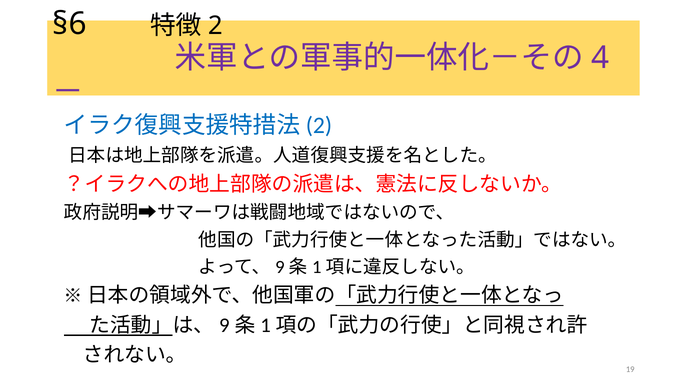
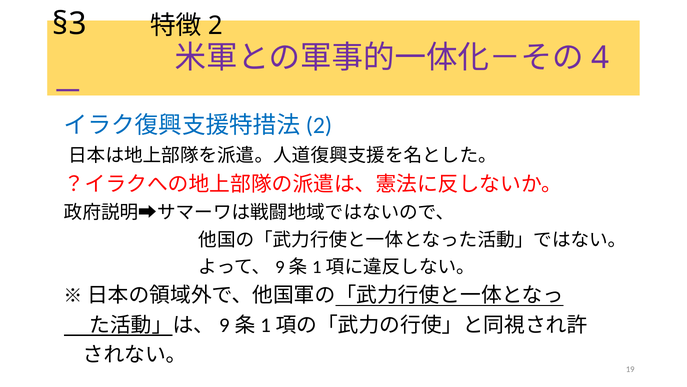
§6: §6 -> §3 (69, 24)
